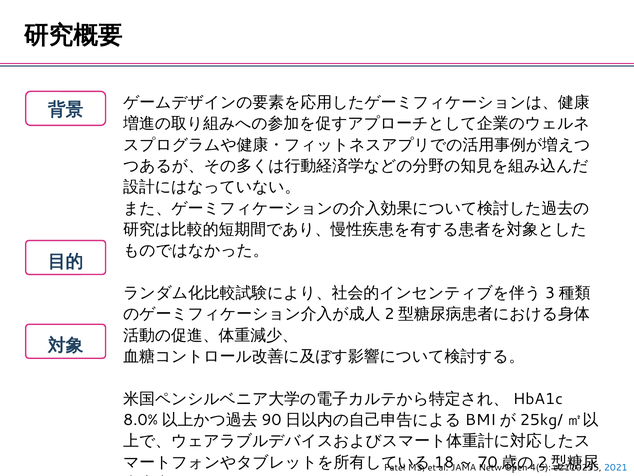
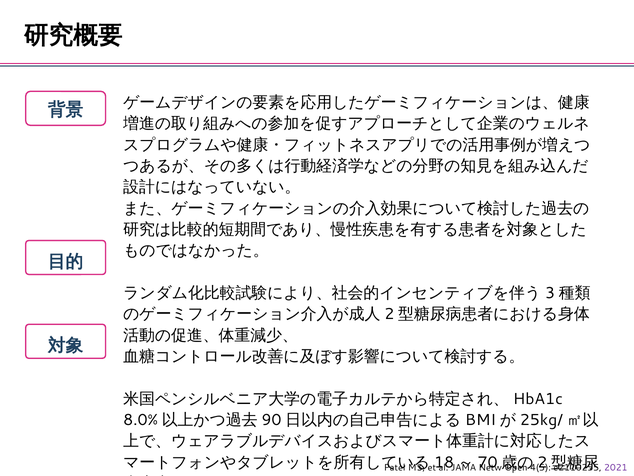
2021 colour: blue -> purple (616, 467)
